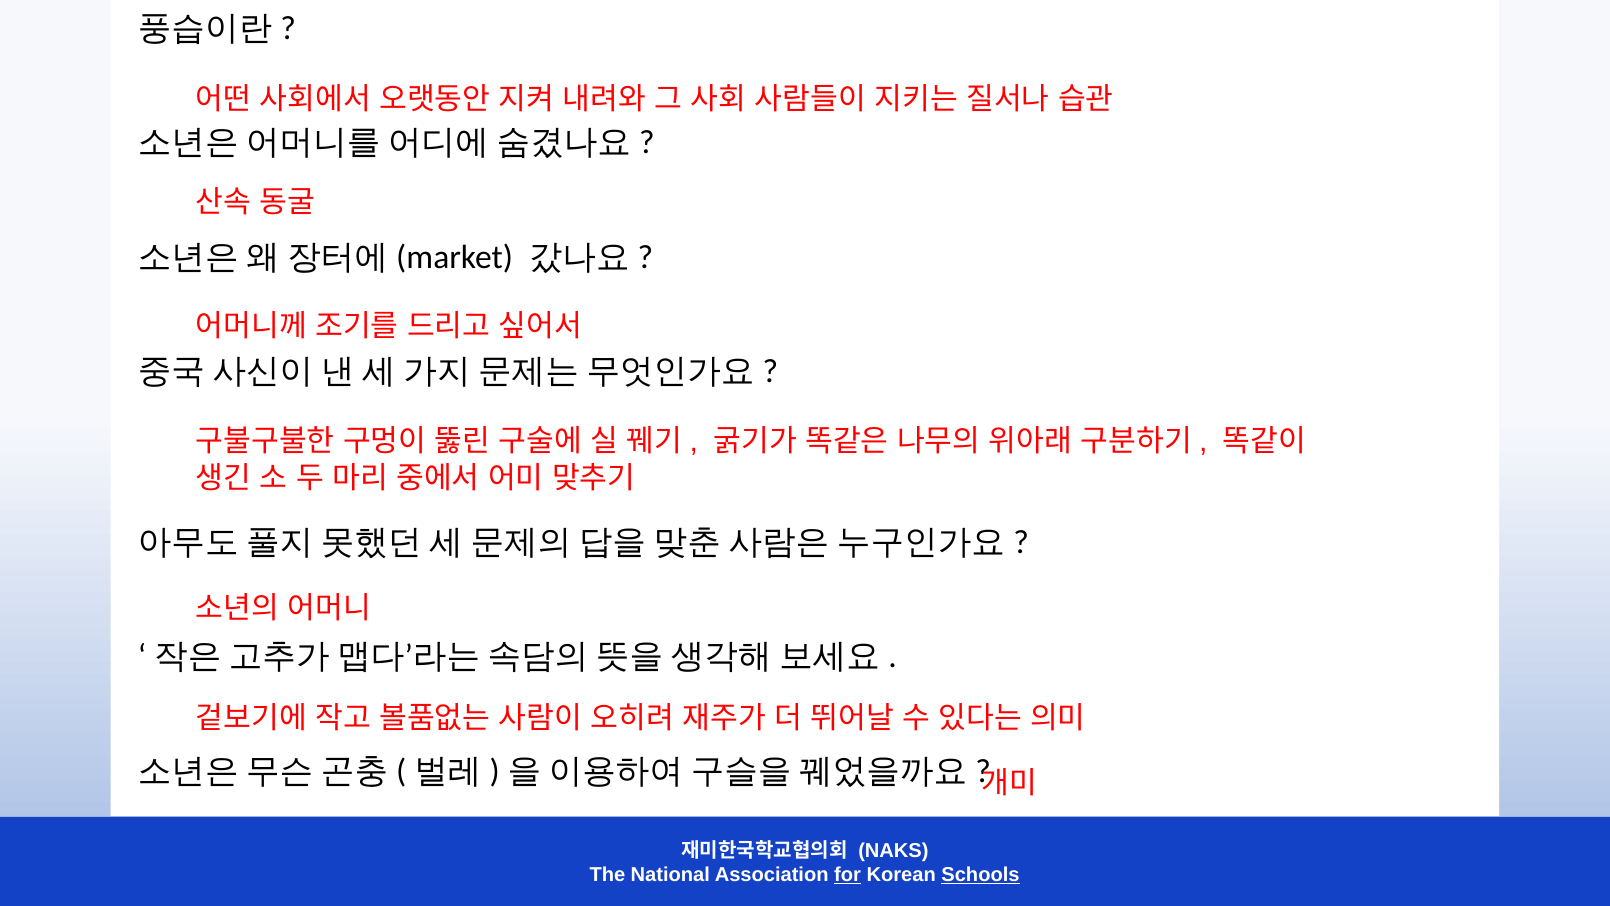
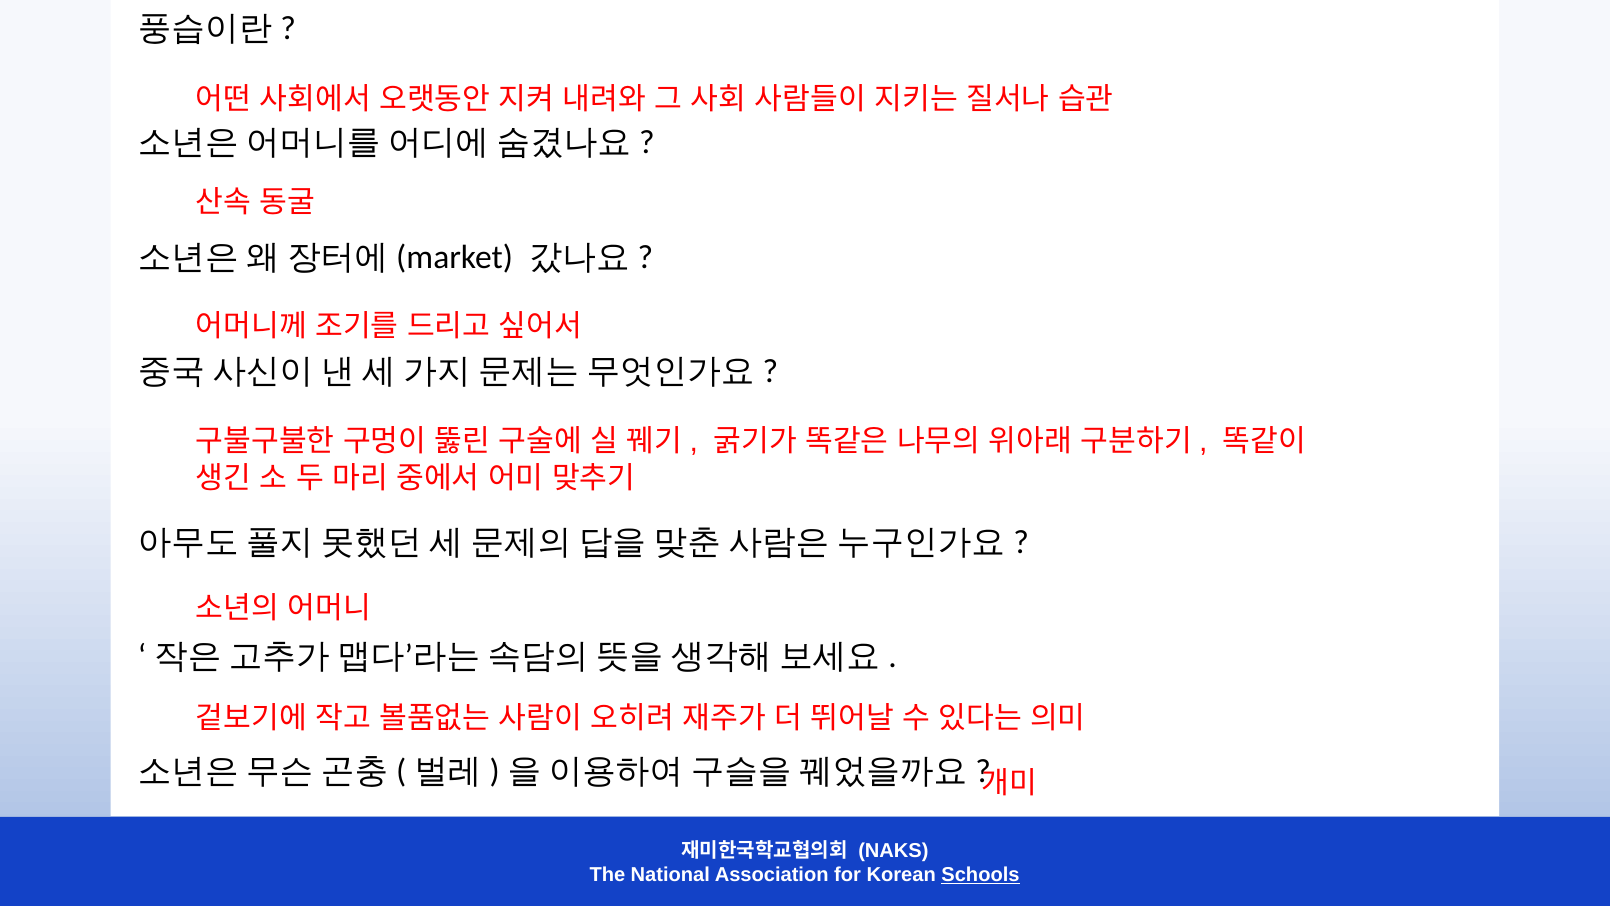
for underline: present -> none (848, 874)
